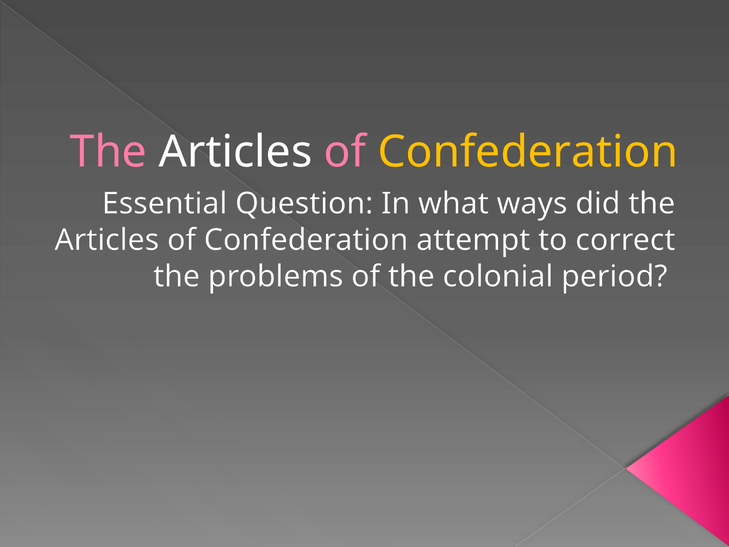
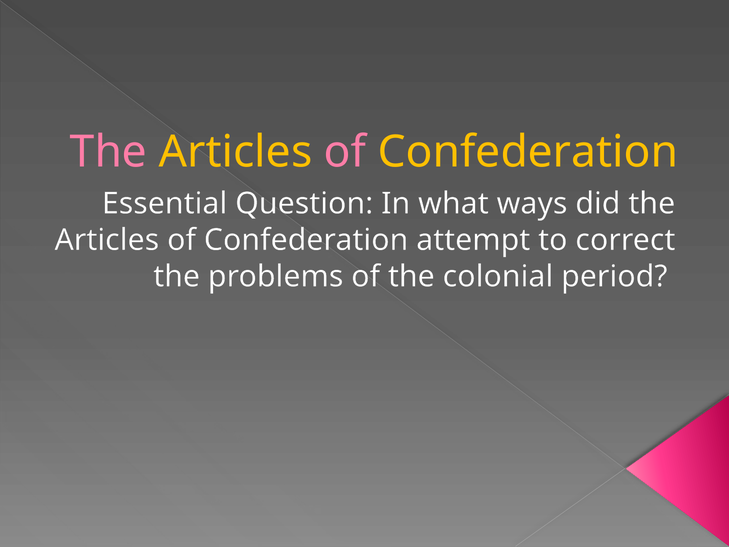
Articles colour: white -> yellow (236, 152)
